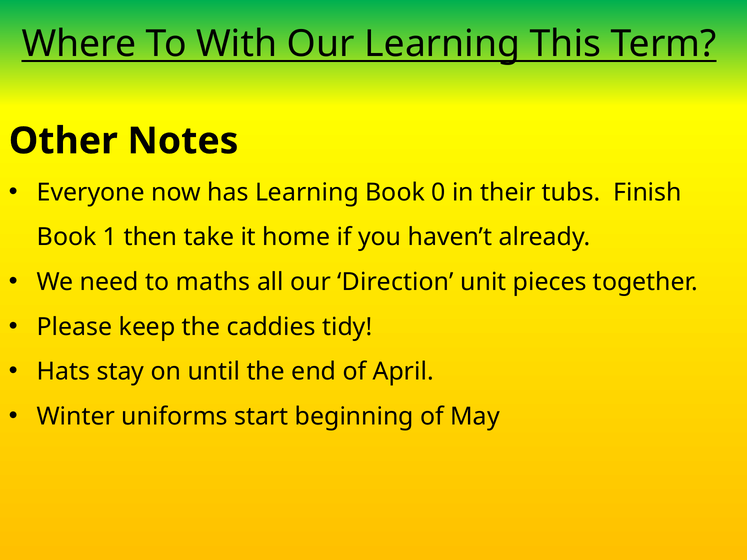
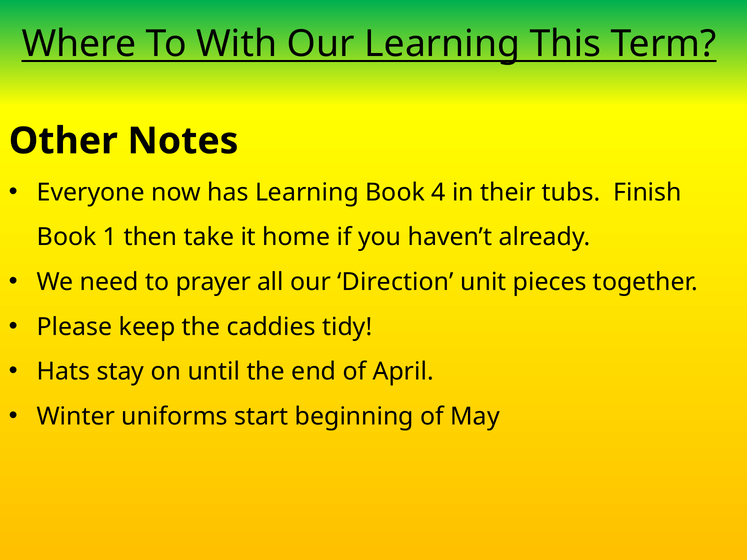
0: 0 -> 4 (438, 192)
maths: maths -> prayer (213, 282)
